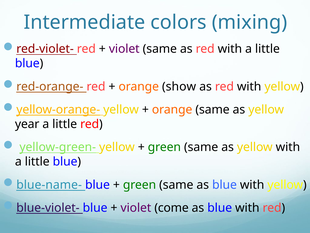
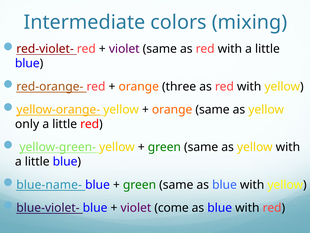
show: show -> three (179, 86)
year: year -> only (27, 124)
